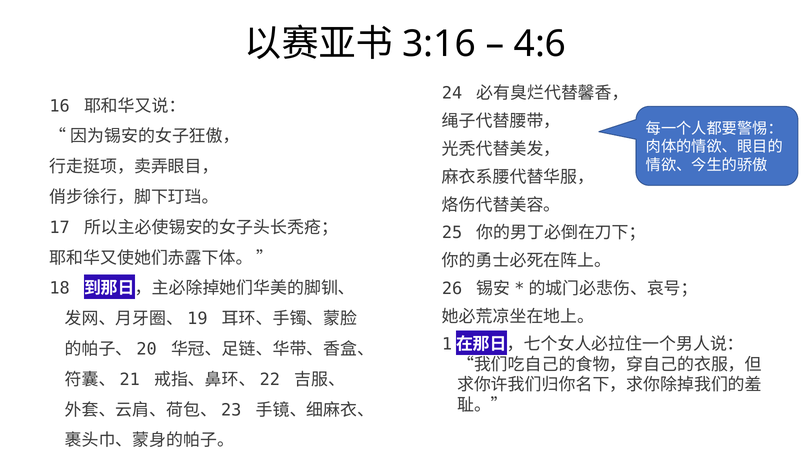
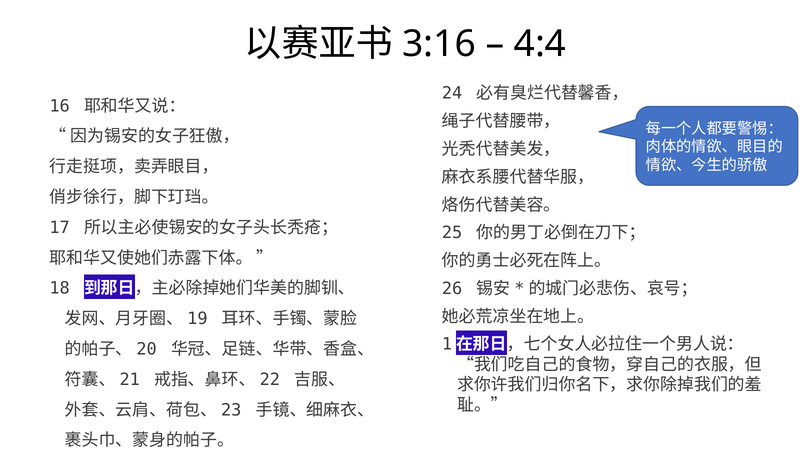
4:6: 4:6 -> 4:4 (540, 44)
